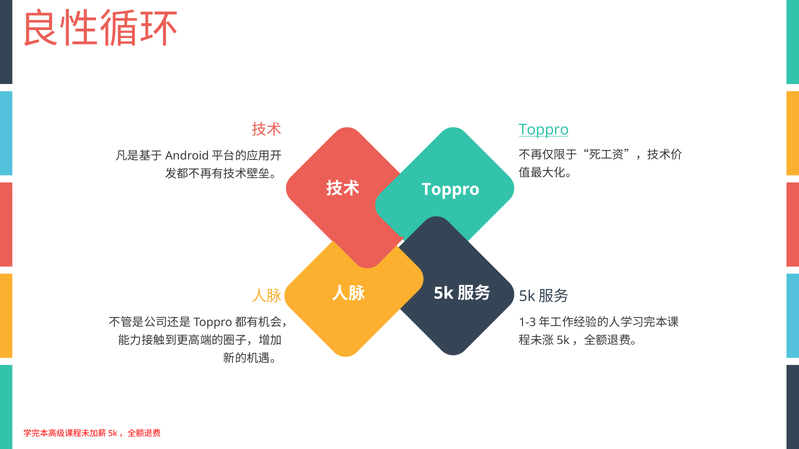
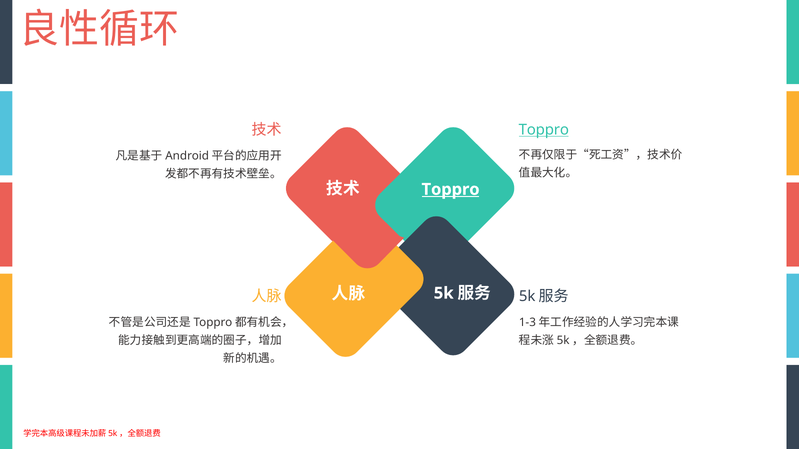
Toppro underline: none -> present (451, 190)
